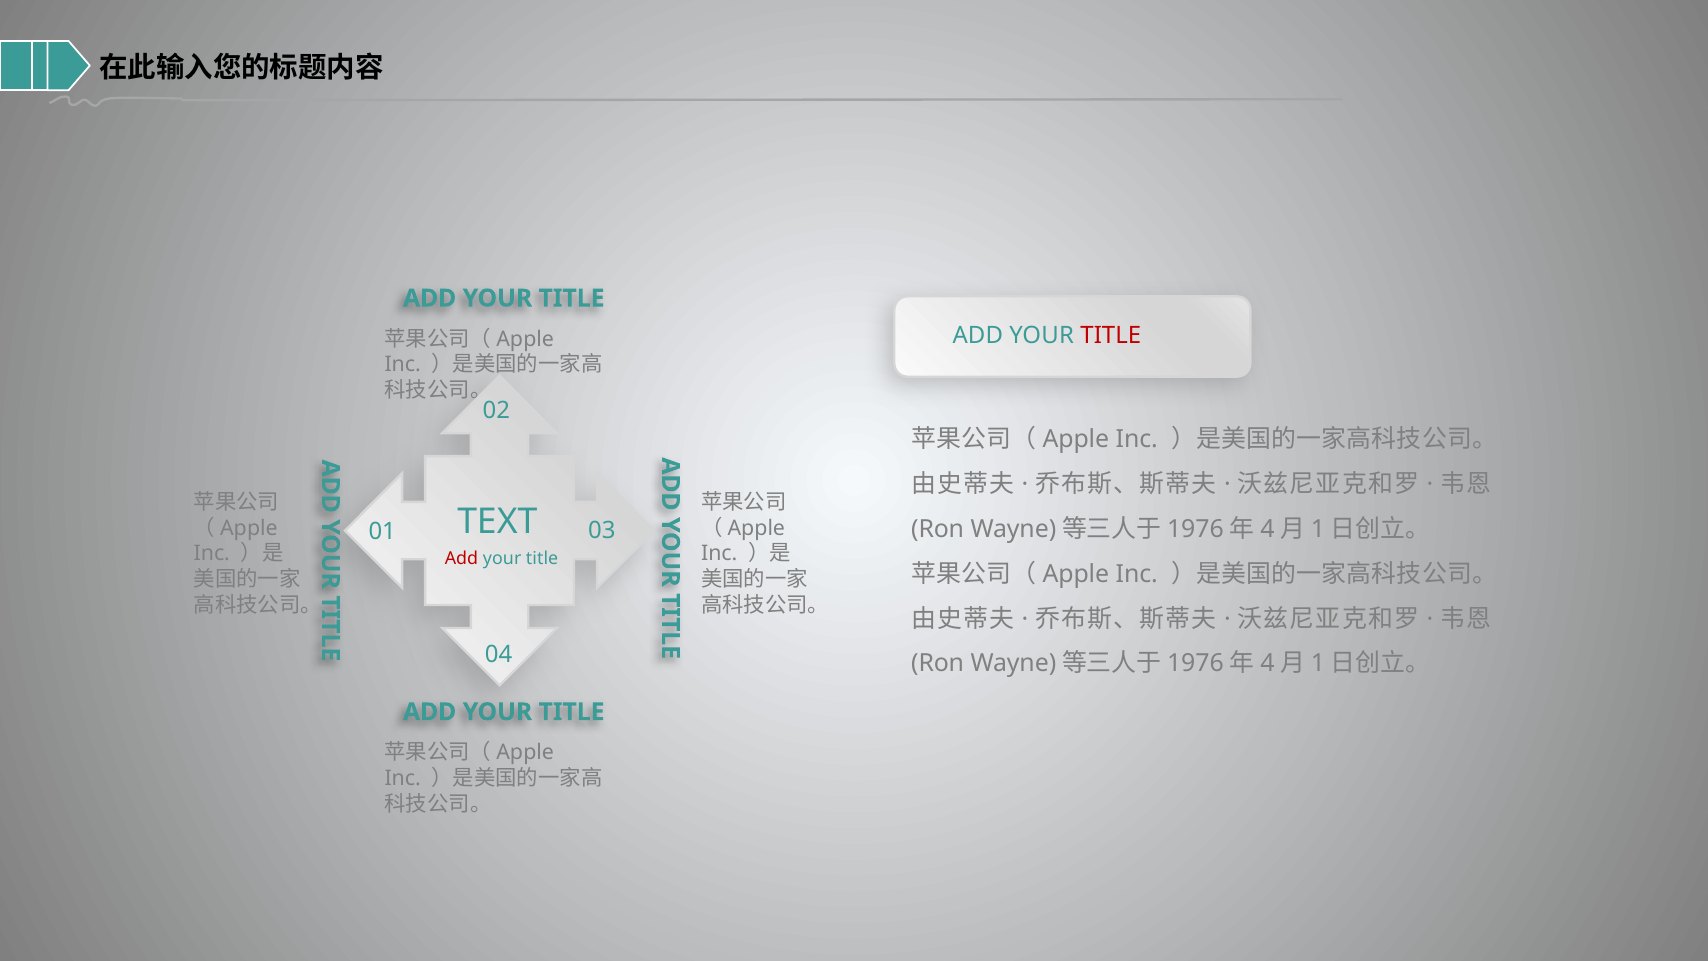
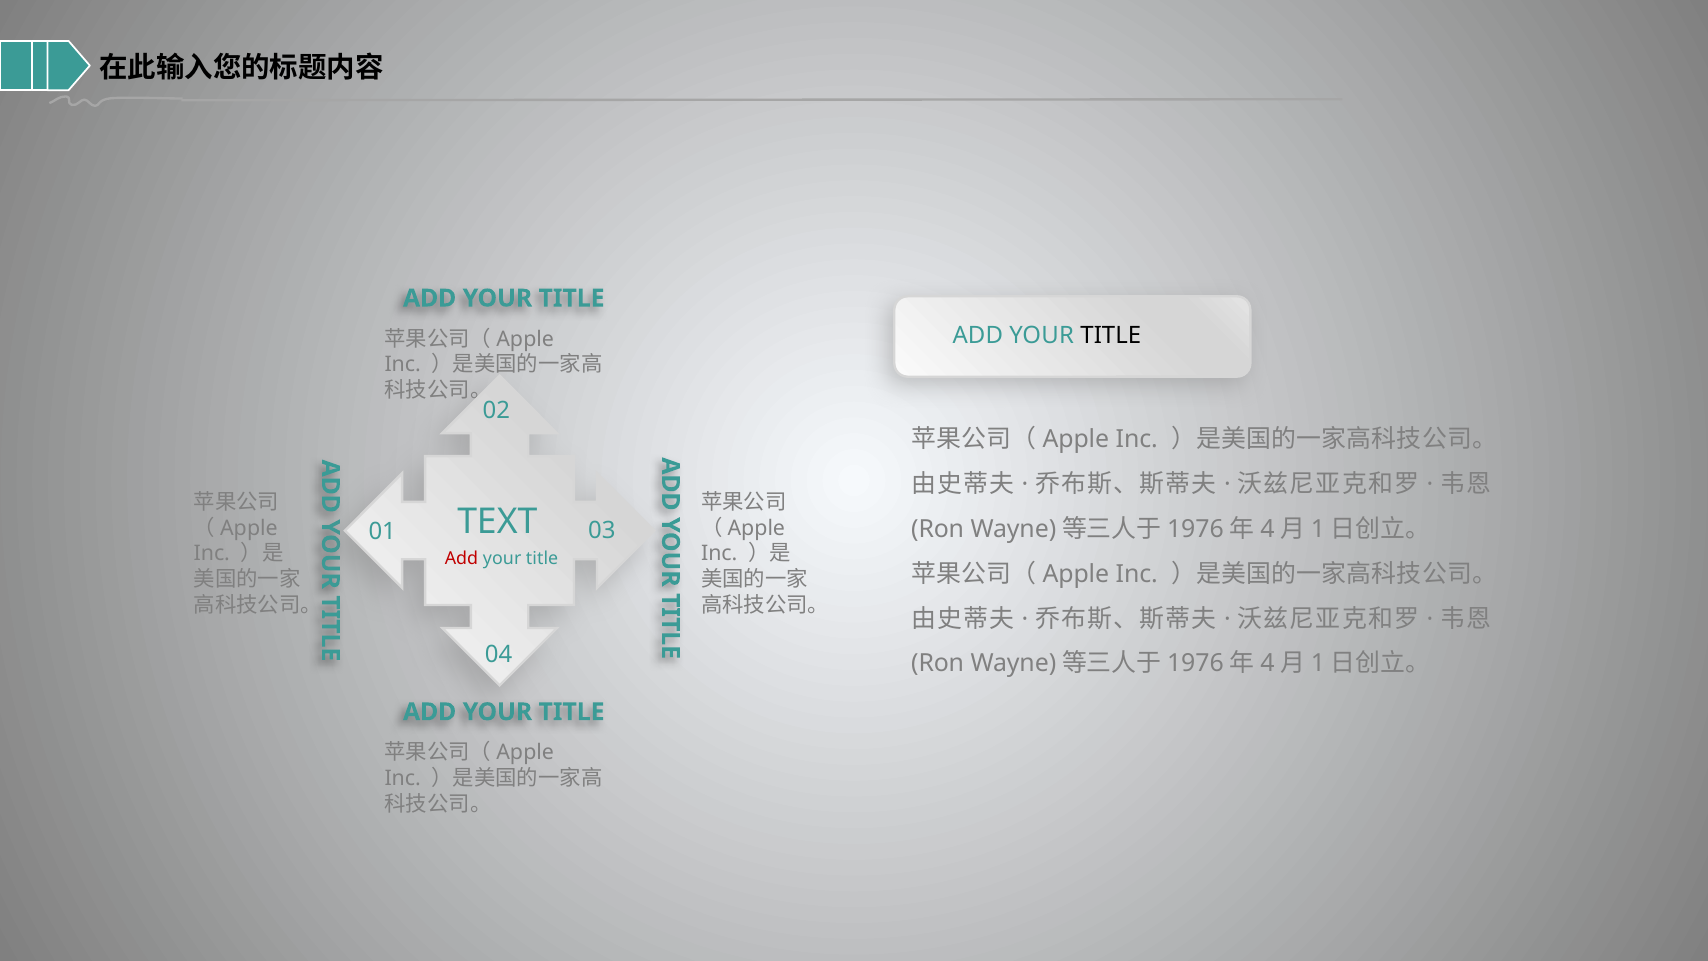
TITLE colour: red -> black (1111, 335)
